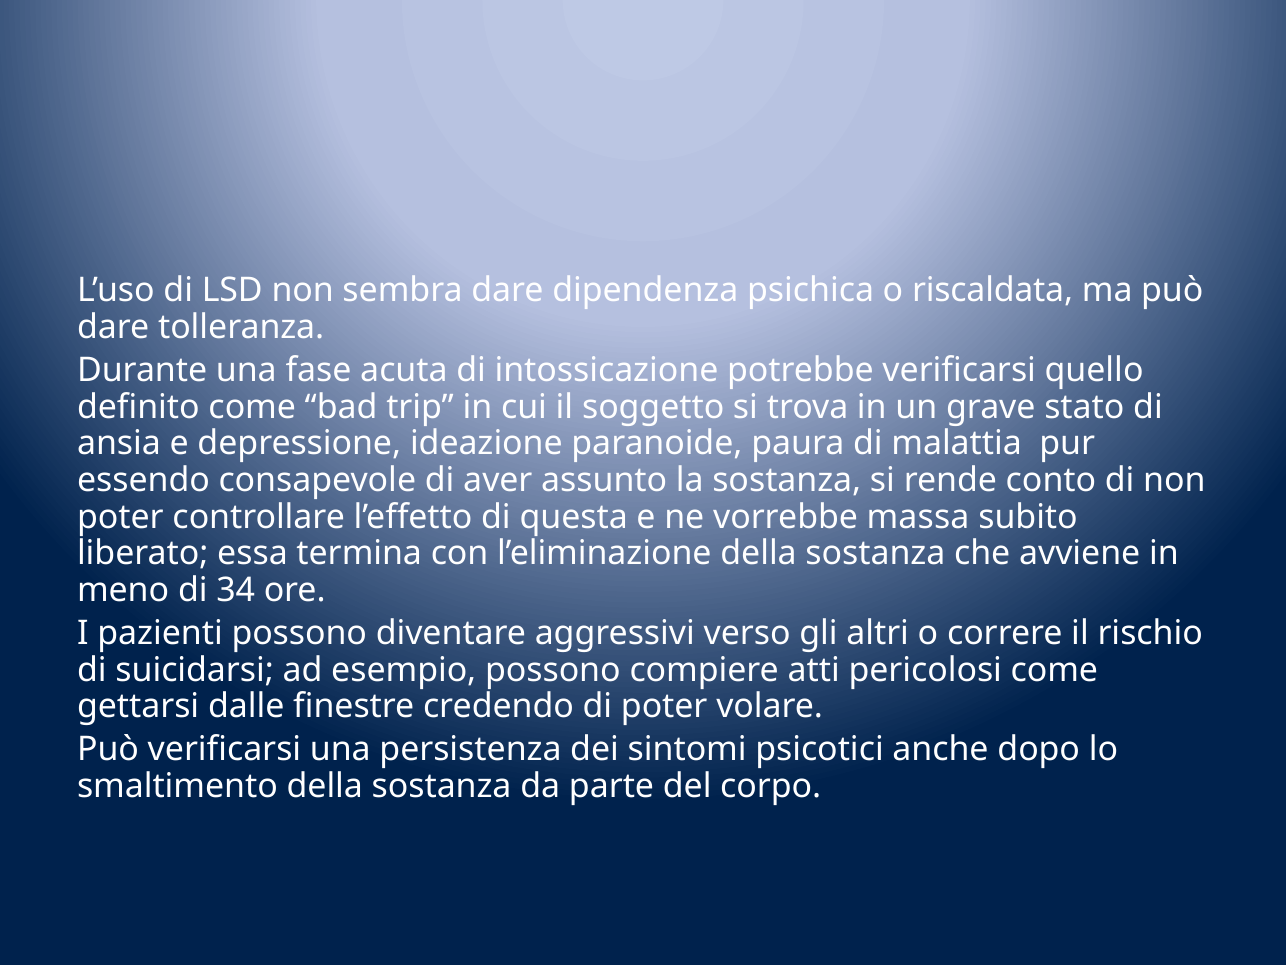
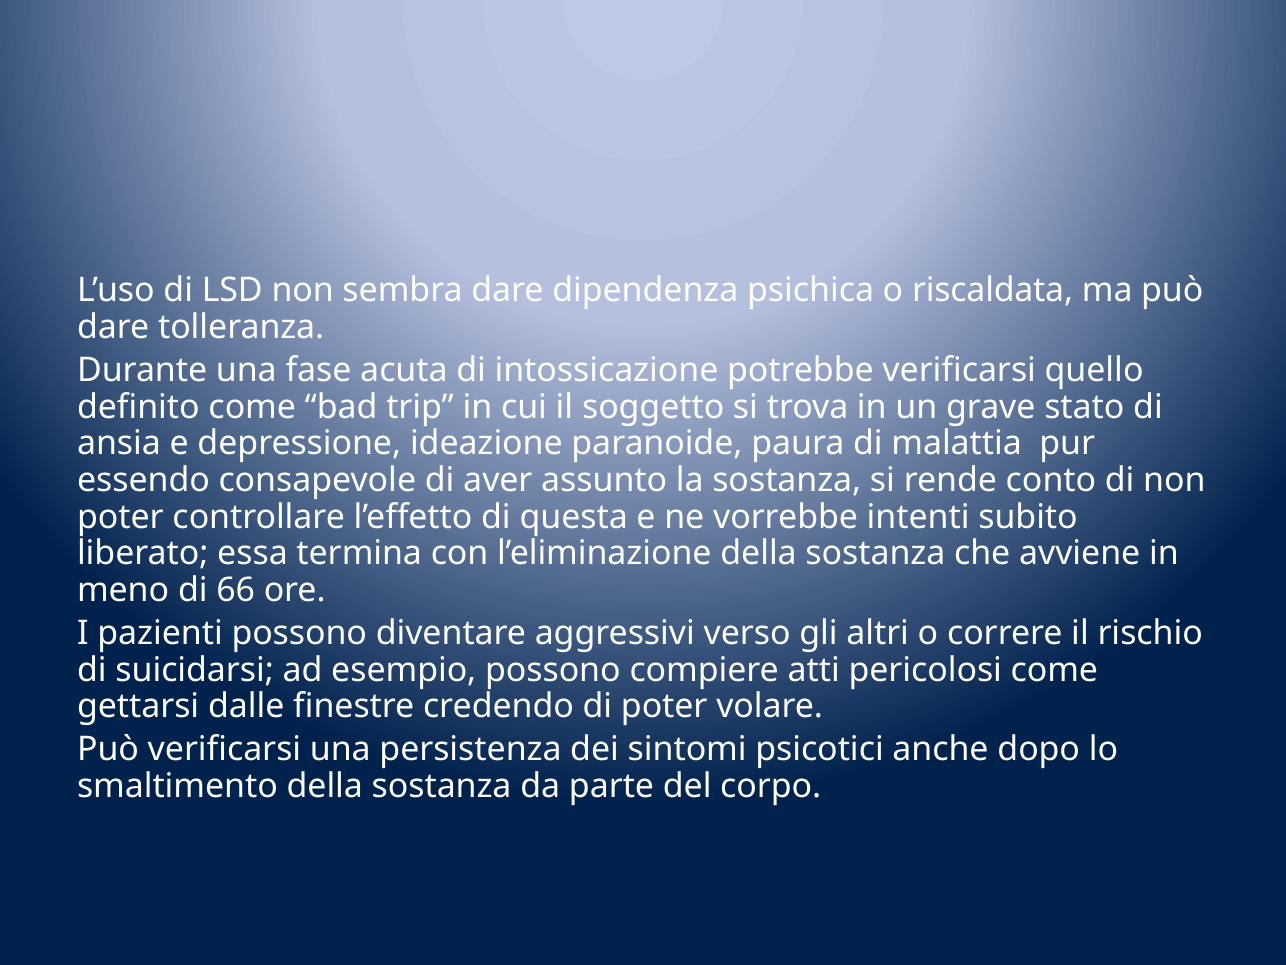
massa: massa -> intenti (918, 517)
34: 34 -> 66 (236, 590)
